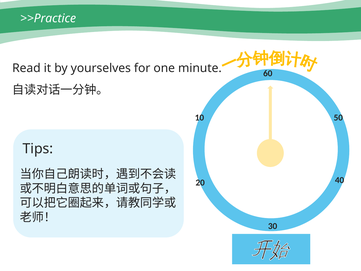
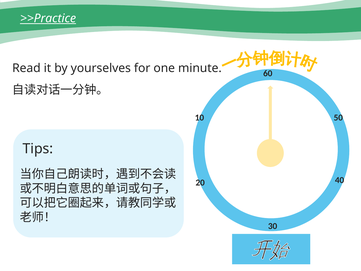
>>Practice underline: none -> present (48, 18)
